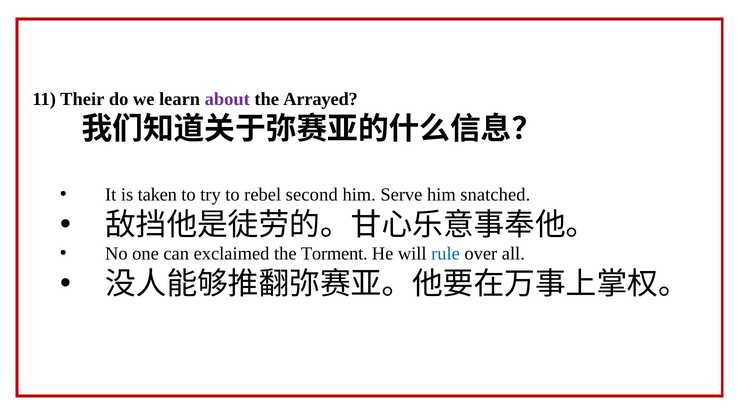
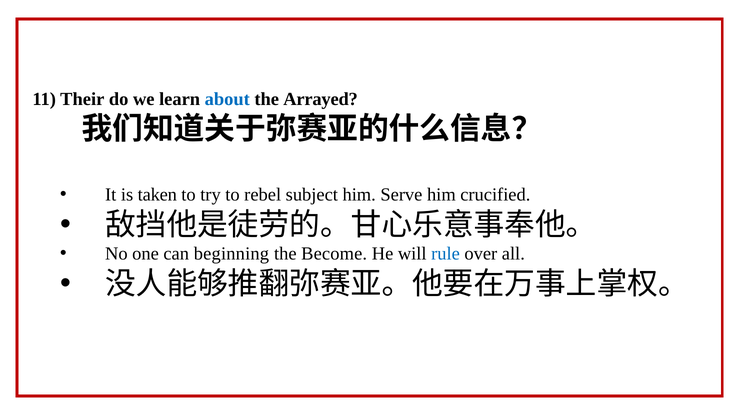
about colour: purple -> blue (227, 99)
second: second -> subject (312, 195)
snatched: snatched -> crucified (495, 195)
exclaimed: exclaimed -> beginning (231, 254)
Torment: Torment -> Become (334, 254)
